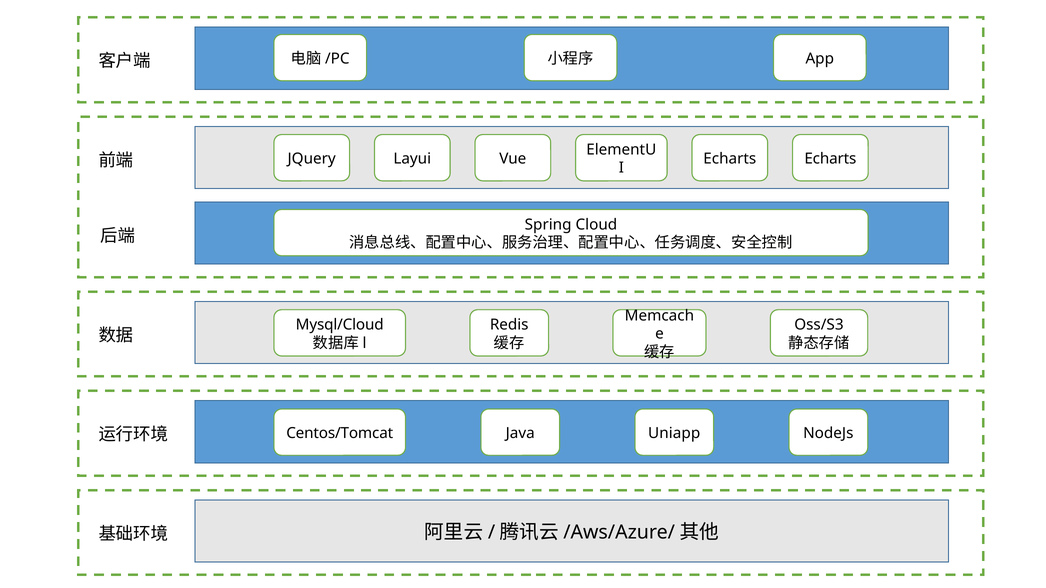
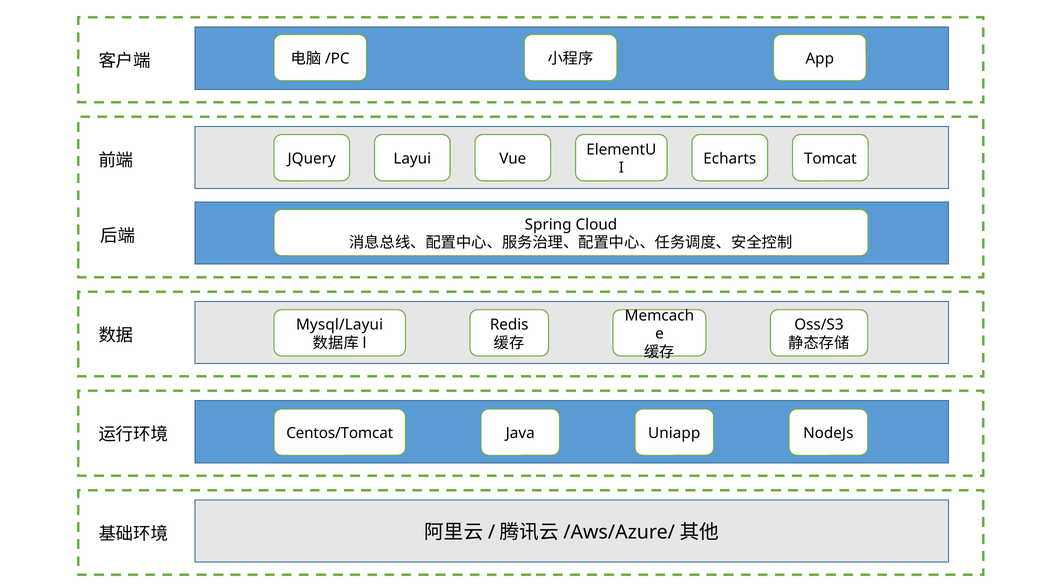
Echarts Echarts: Echarts -> Tomcat (830, 159)
Mysql/Cloud: Mysql/Cloud -> Mysql/Layui (340, 325)
